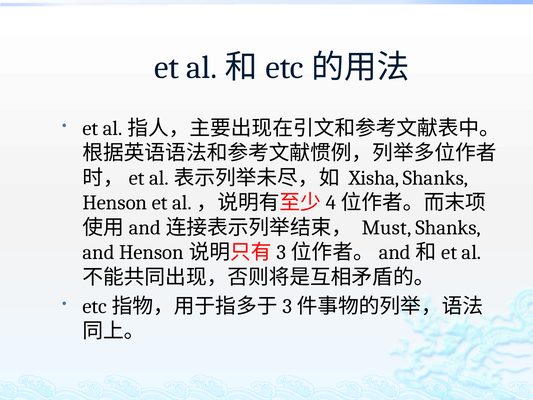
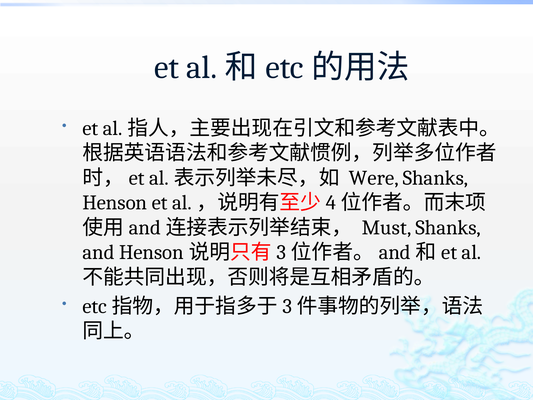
Xisha: Xisha -> Were (374, 178)
